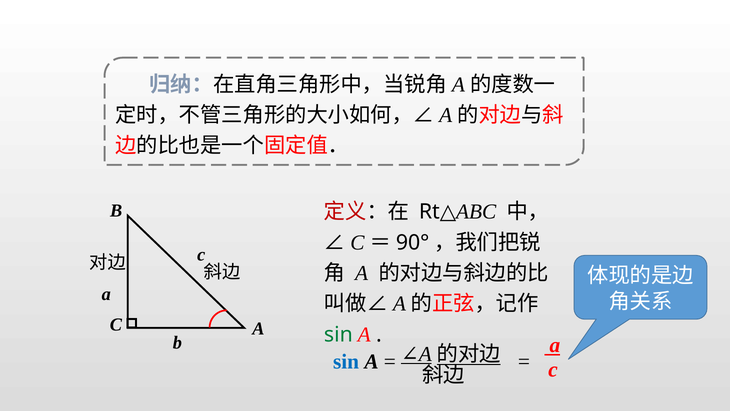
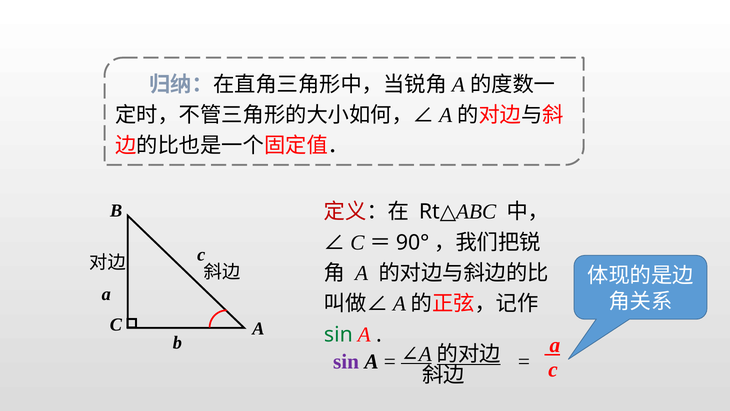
sin colour: blue -> purple (346, 361)
